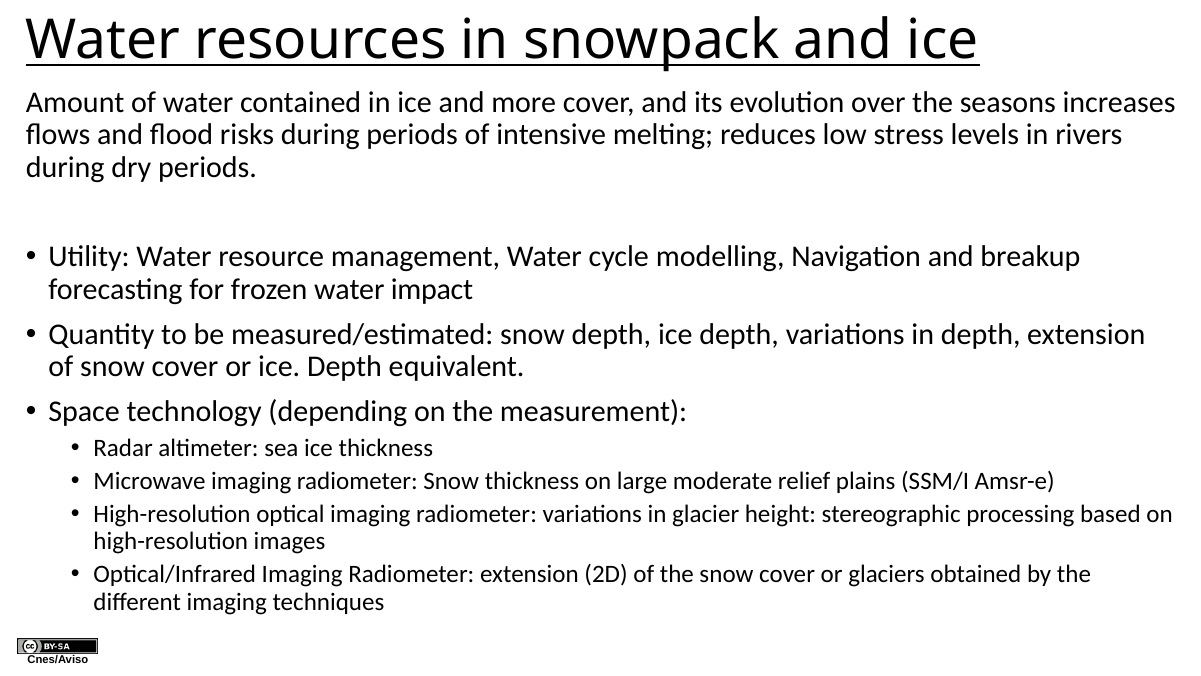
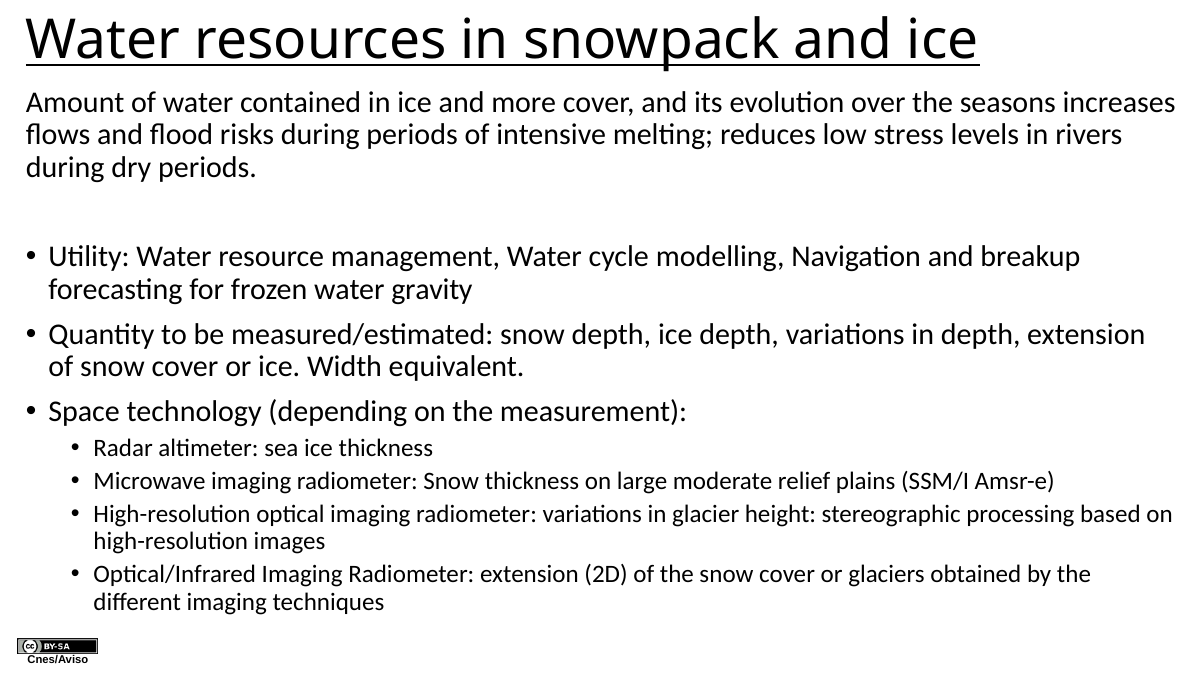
impact: impact -> gravity (432, 289)
or ice Depth: Depth -> Width (345, 367)
